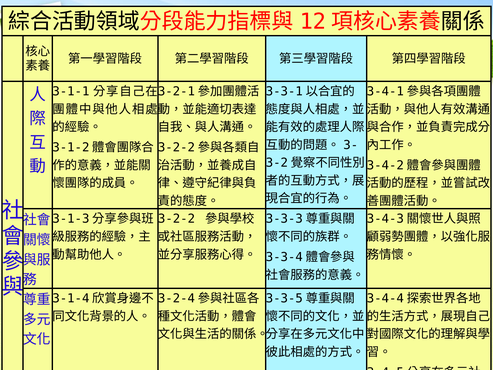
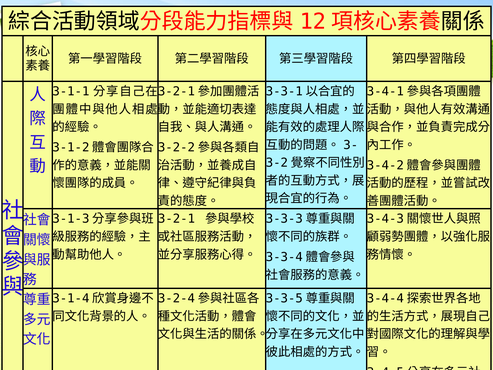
3-2-2: 3-2-2 -> 3-2-1 (176, 219)
